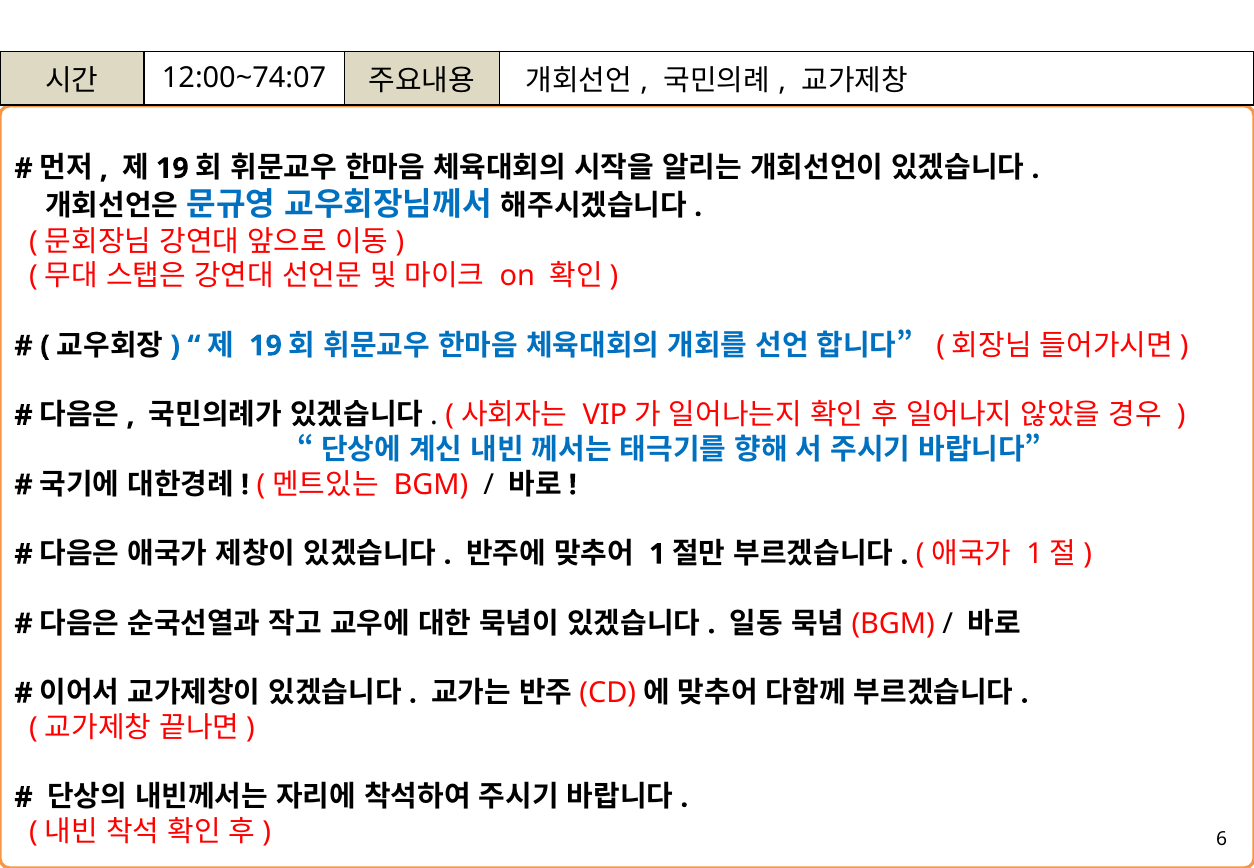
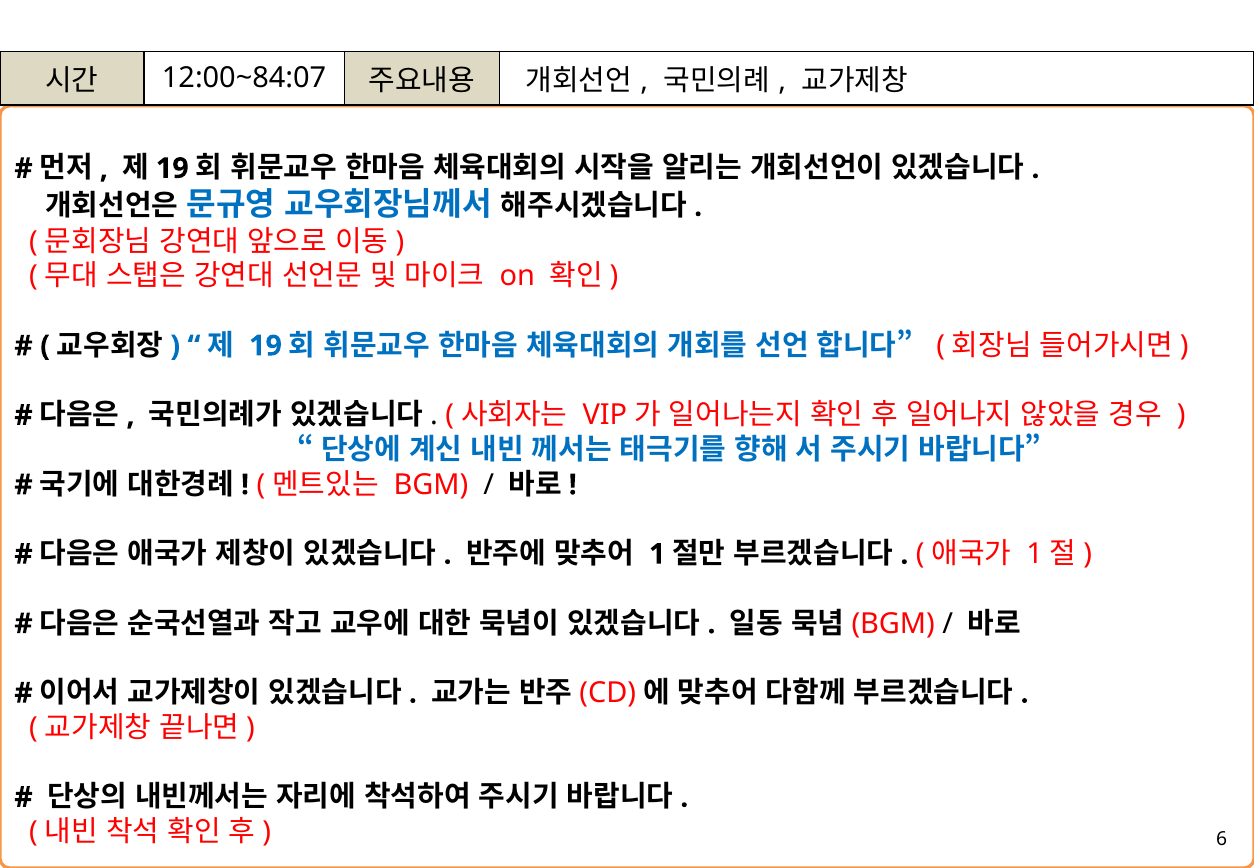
12:00~74:07: 12:00~74:07 -> 12:00~84:07 (244, 78)
